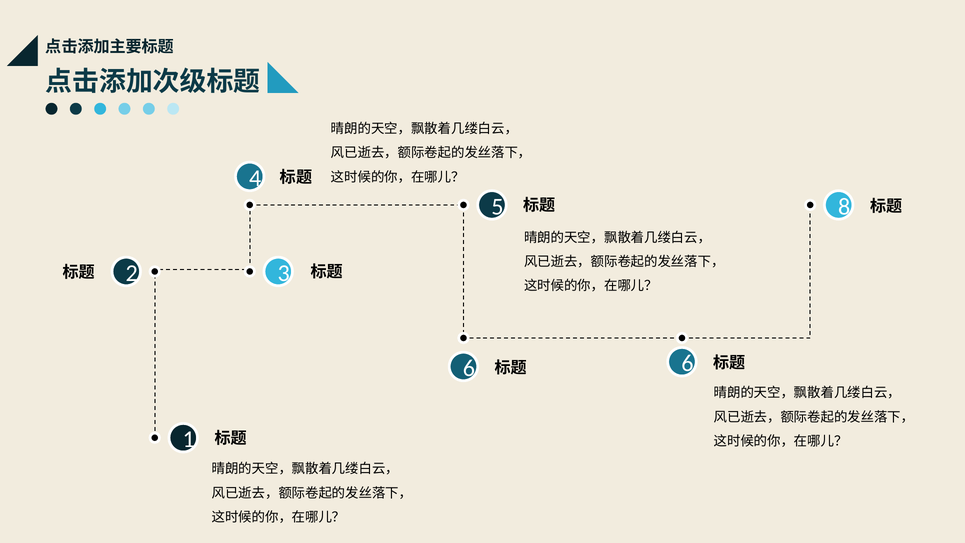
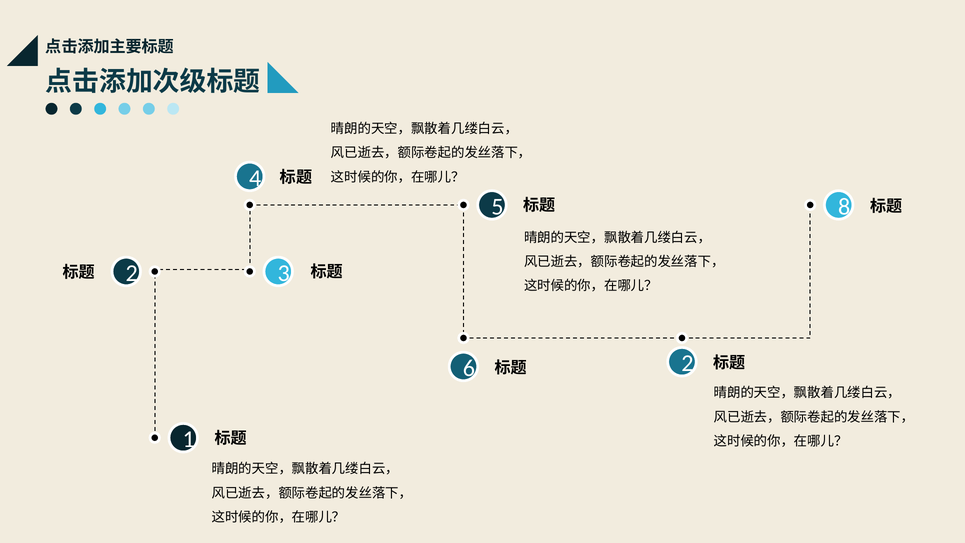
6 6: 6 -> 2 (687, 363)
